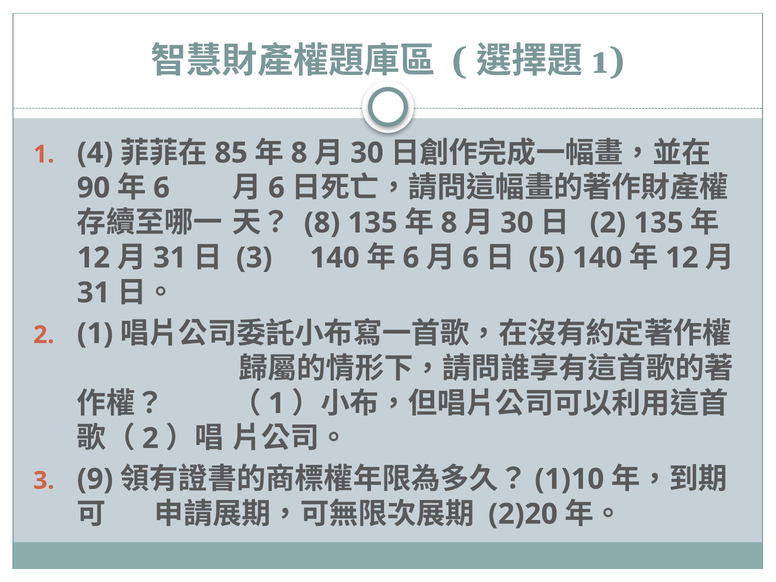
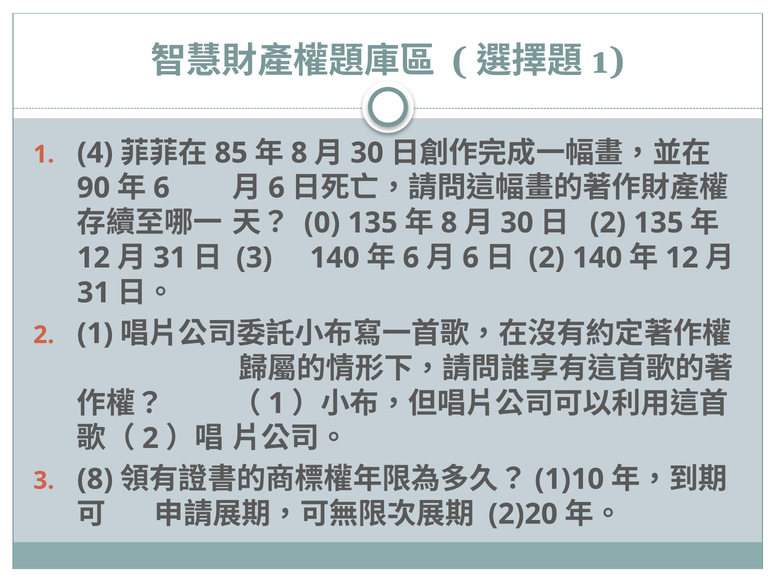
8: 8 -> 0 (322, 223)
5: 5 -> 2 (547, 258)
3 9: 9 -> 8 (95, 479)
